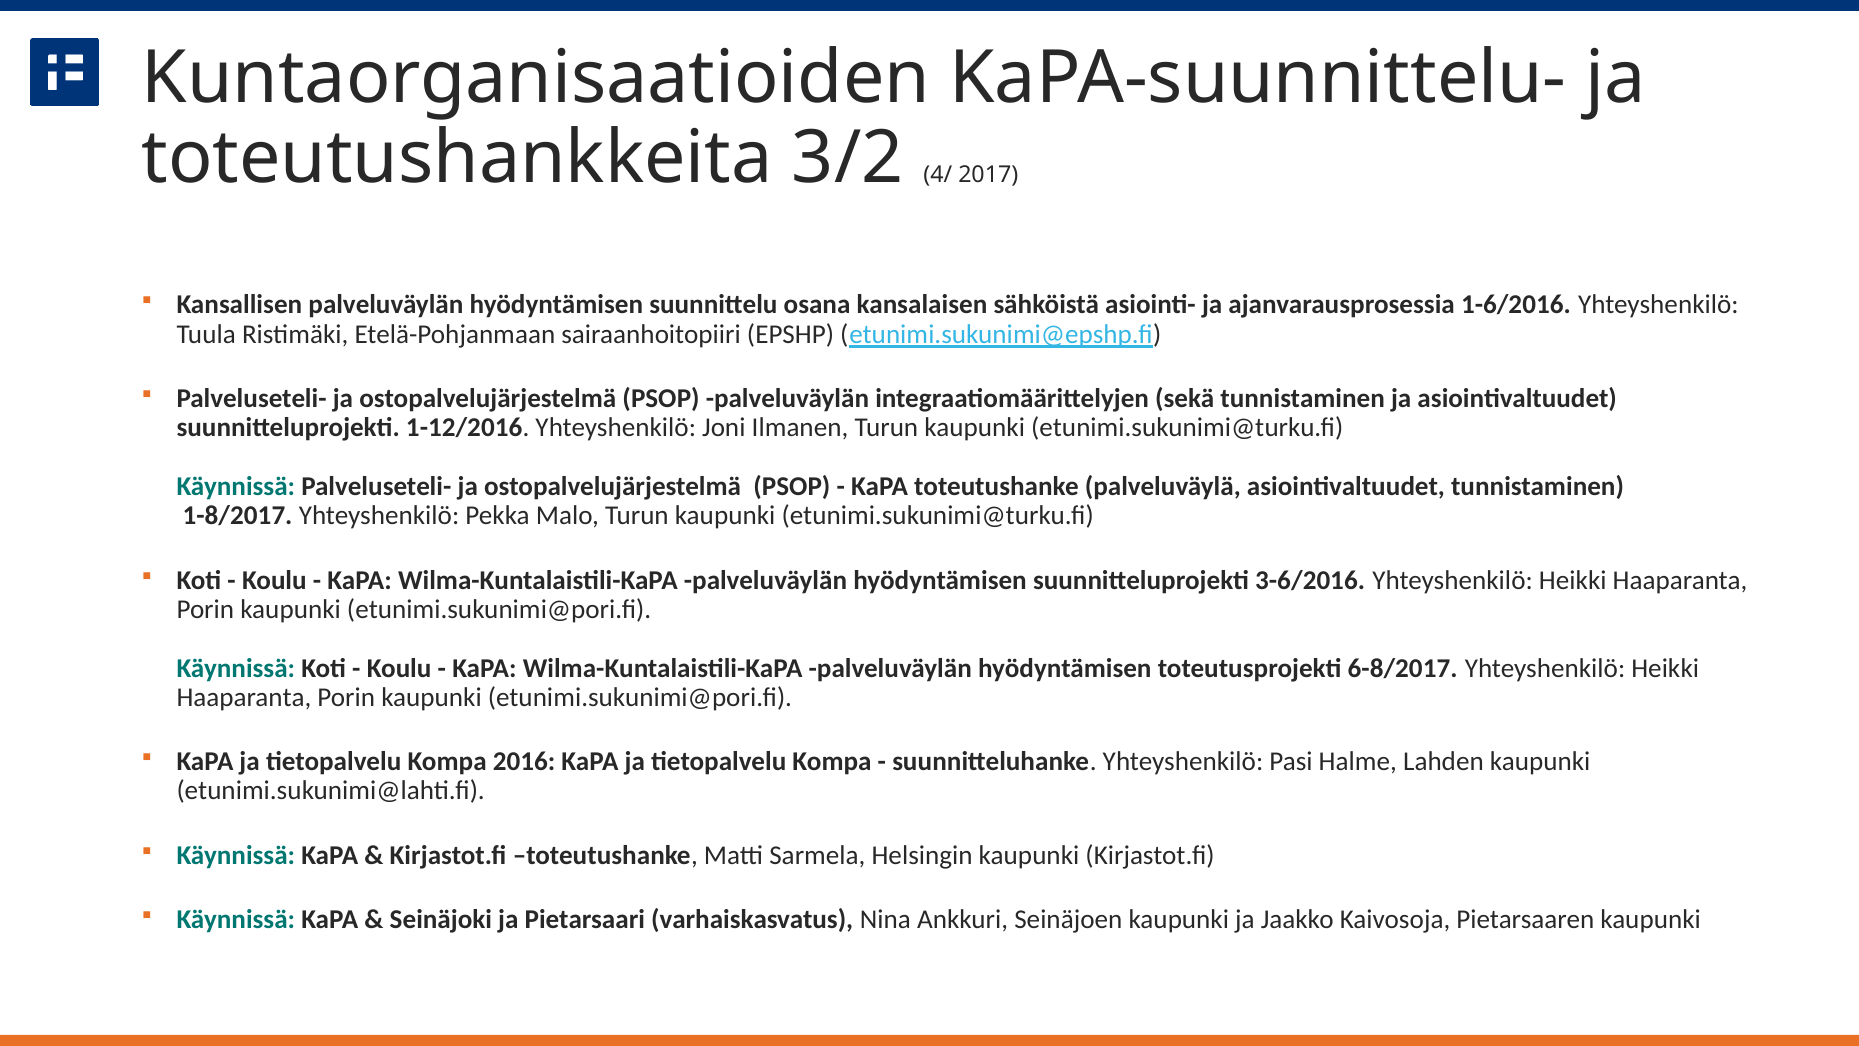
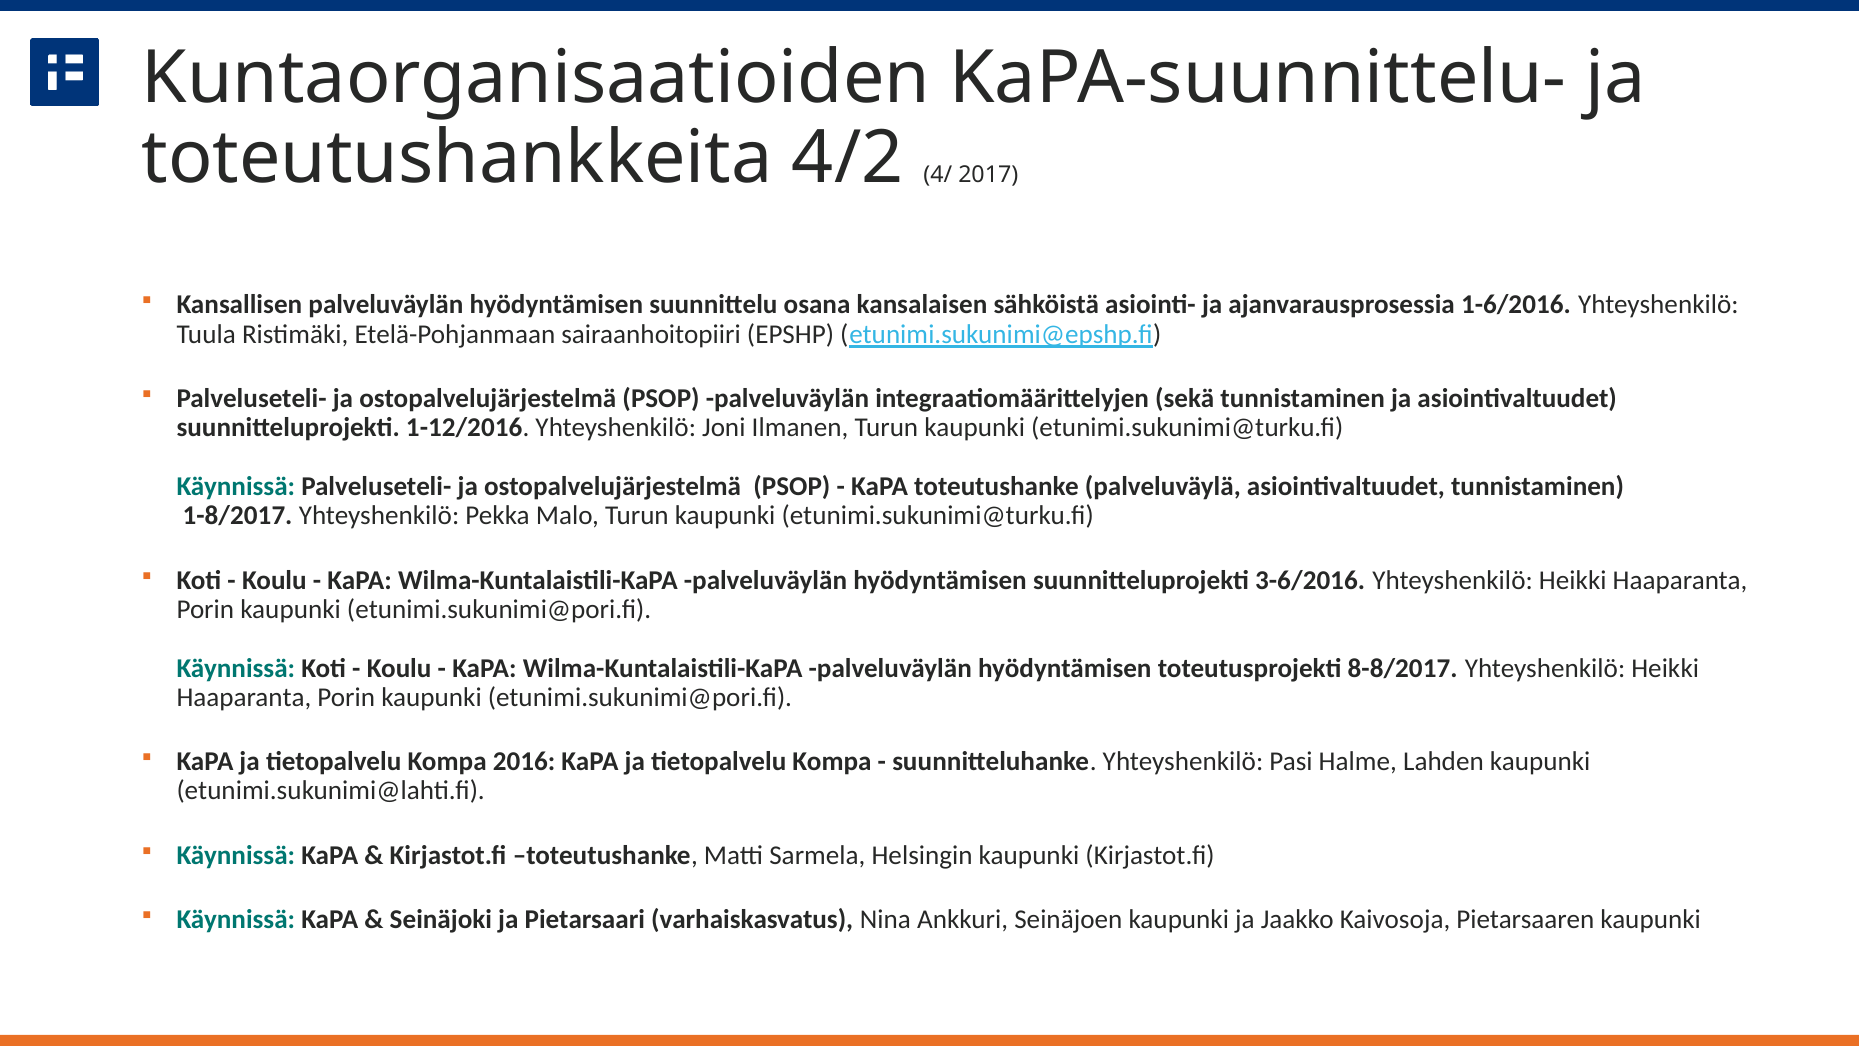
3/2: 3/2 -> 4/2 (848, 158)
6-8/2017: 6-8/2017 -> 8-8/2017 (1403, 668)
